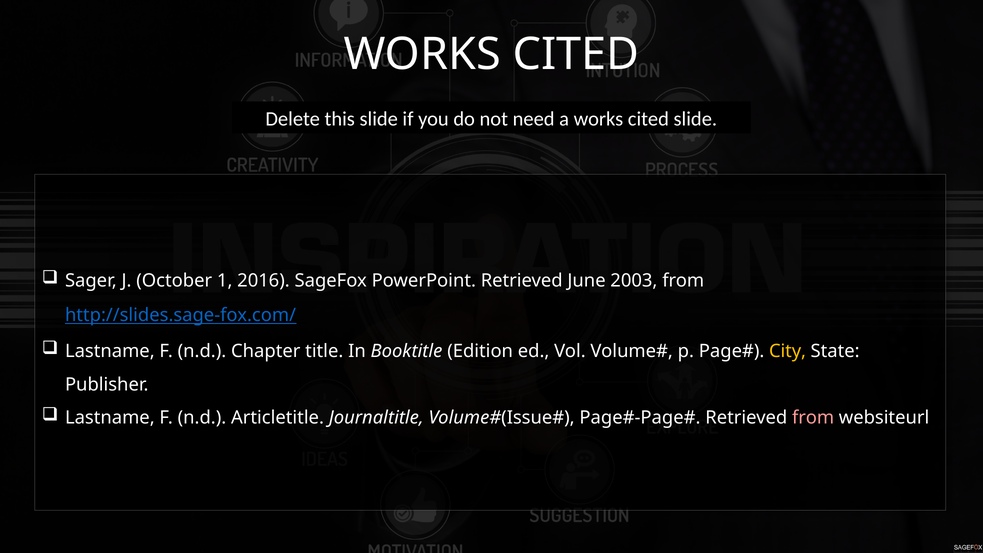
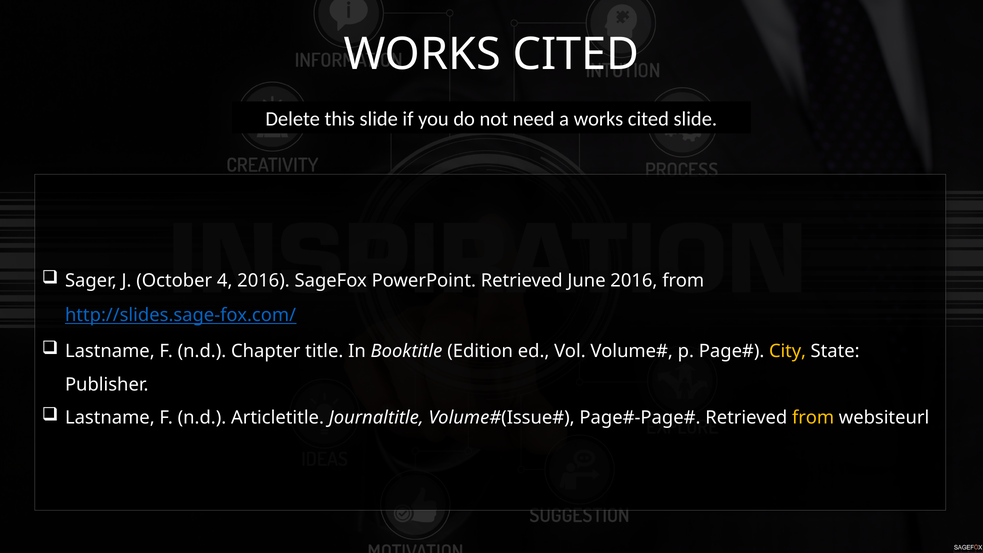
1: 1 -> 4 (225, 281)
June 2003: 2003 -> 2016 (634, 281)
from colour: pink -> yellow (813, 418)
